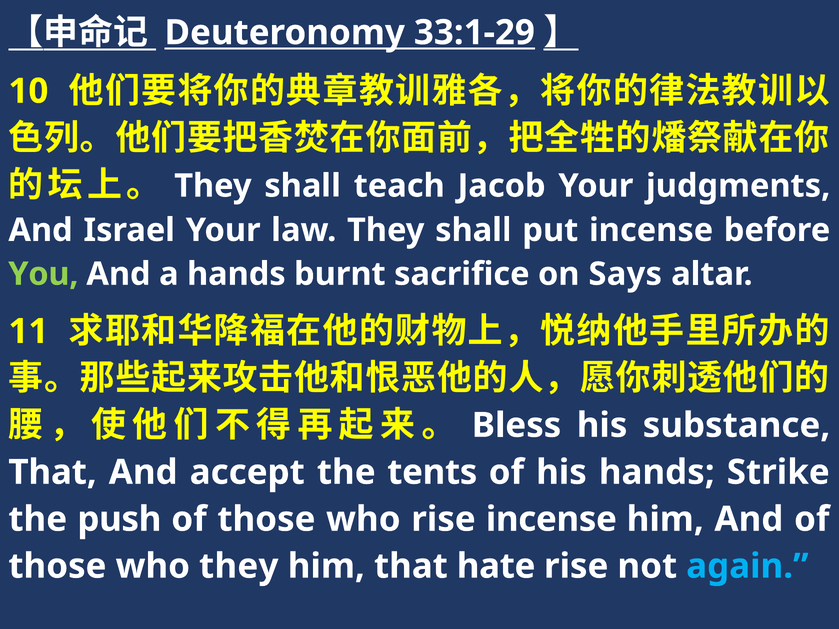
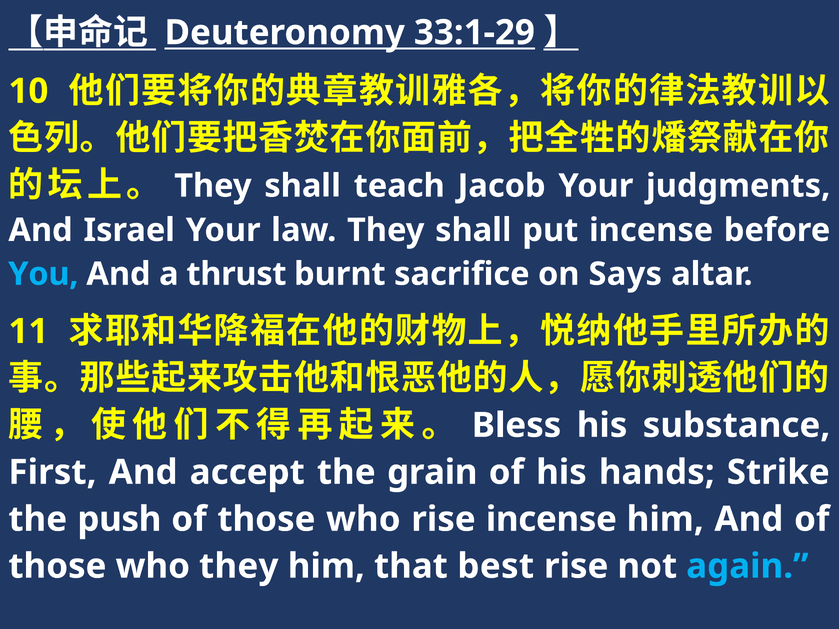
You colour: light green -> light blue (43, 274)
a hands: hands -> thrust (236, 274)
That: That -> First (52, 472)
tents: tents -> grain (432, 472)
hate: hate -> best (496, 566)
